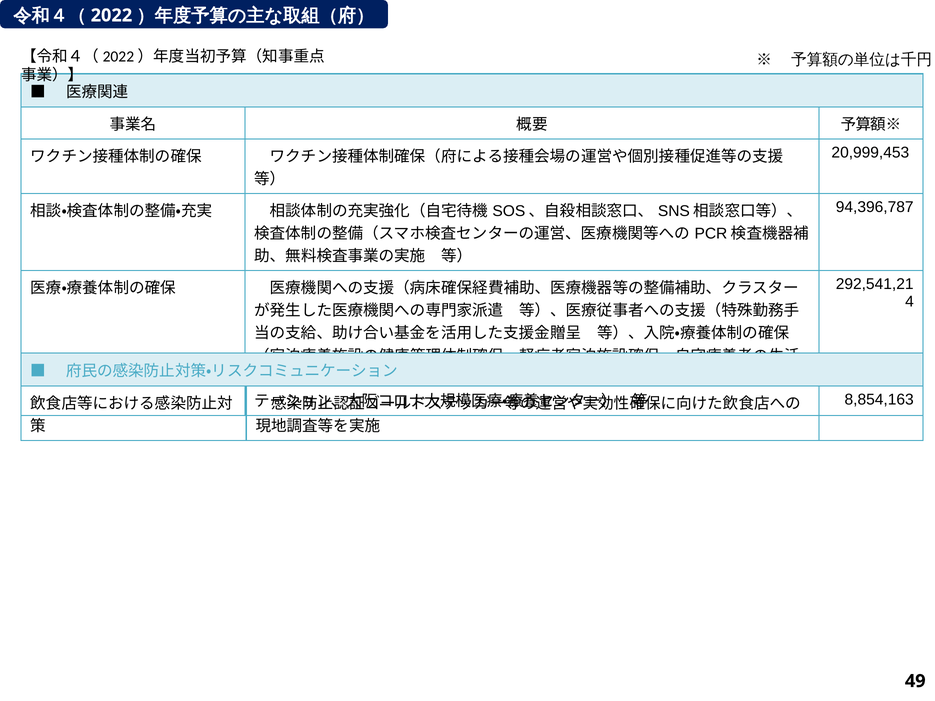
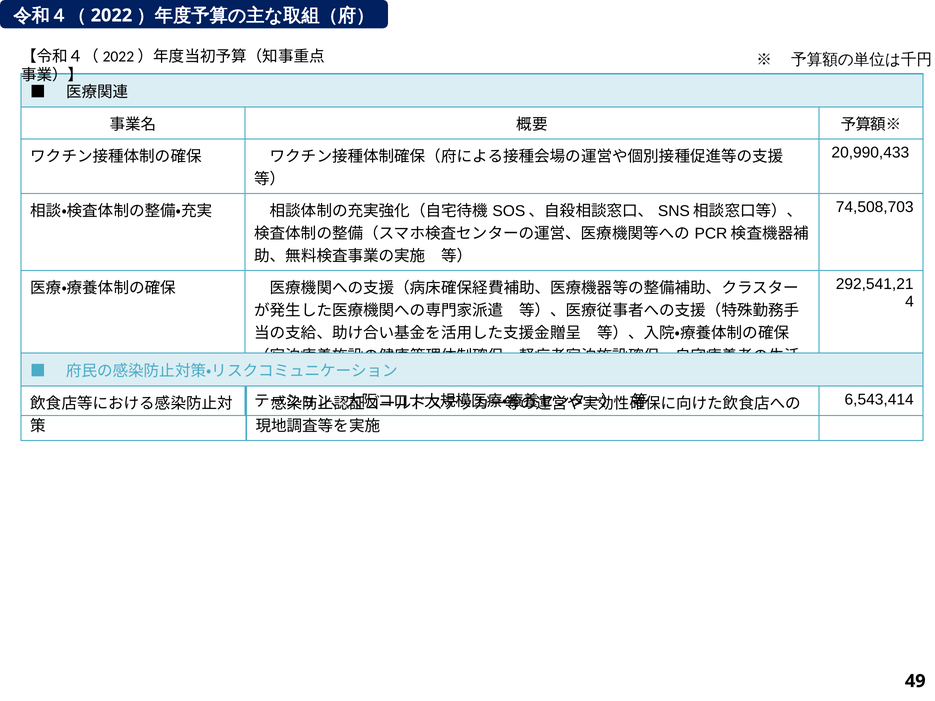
20,999,453: 20,999,453 -> 20,990,433 (870, 153)
94,396,787: 94,396,787 -> 74,508,703 (875, 207)
8,854,163: 8,854,163 -> 6,543,414 (879, 400)
